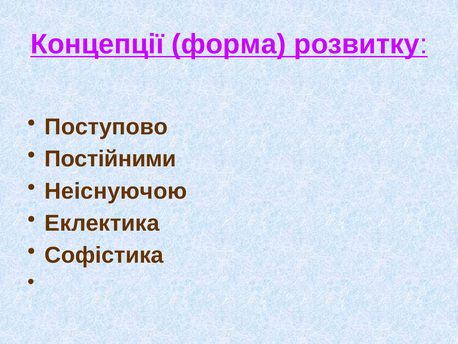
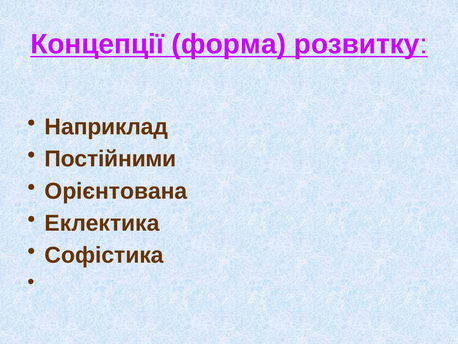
Поступово: Поступово -> Наприклад (106, 127)
Неіснуючою: Неіснуючою -> Орієнтована (116, 191)
